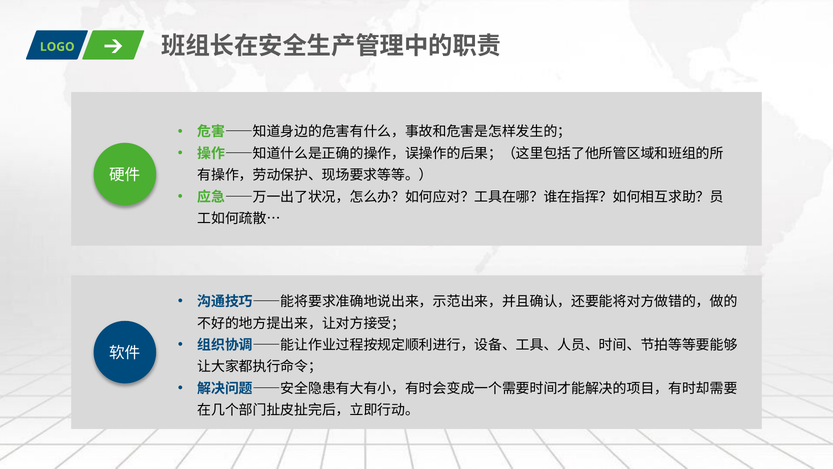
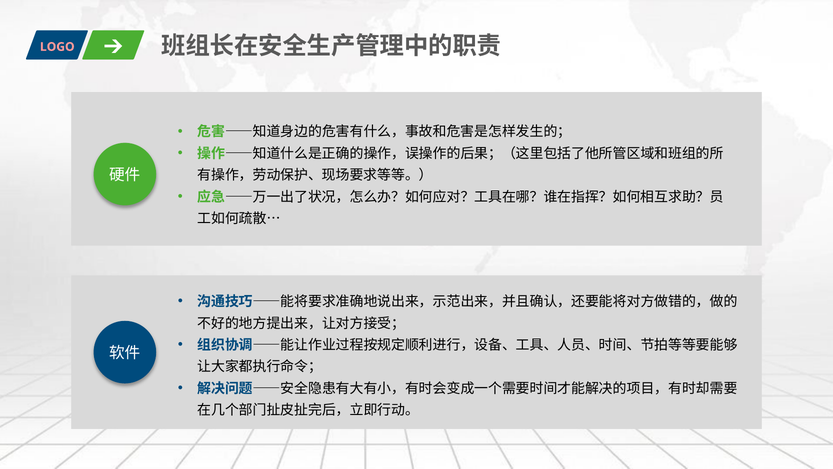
LOGO colour: light green -> pink (57, 47)
